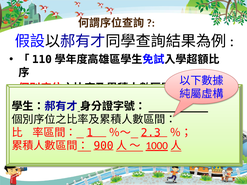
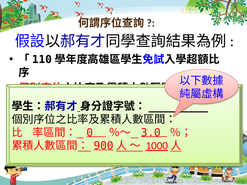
1: 1 -> 0 (90, 133)
2.3: 2.3 -> 3.0 (151, 133)
